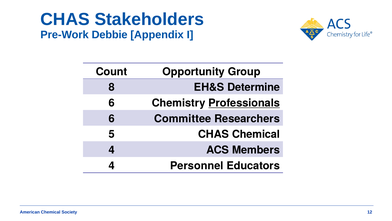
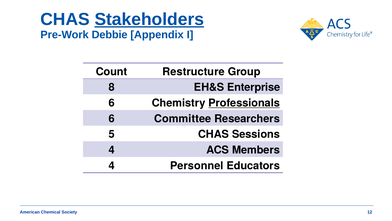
Stakeholders underline: none -> present (149, 19)
Opportunity: Opportunity -> Restructure (194, 72)
Determine: Determine -> Enterprise (254, 87)
CHAS Chemical: Chemical -> Sessions (256, 134)
